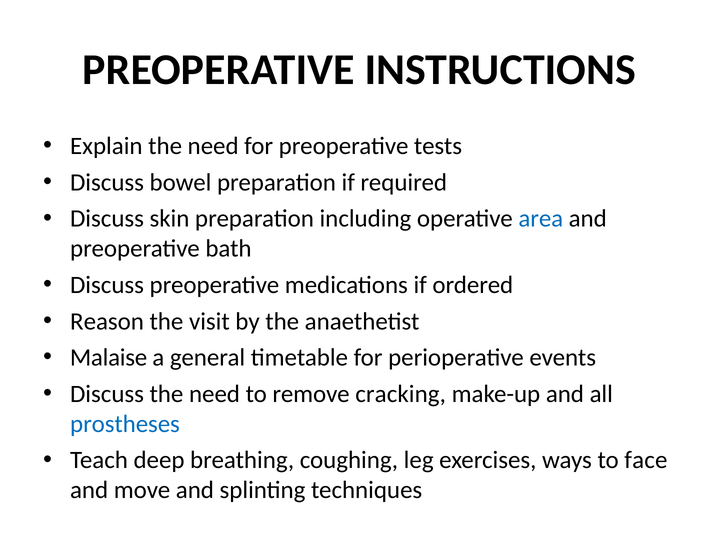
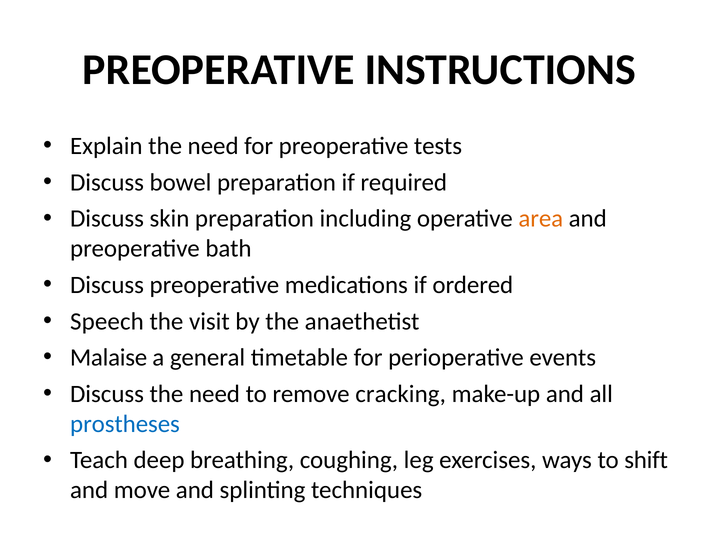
area colour: blue -> orange (541, 219)
Reason: Reason -> Speech (107, 321)
face: face -> shift (646, 460)
